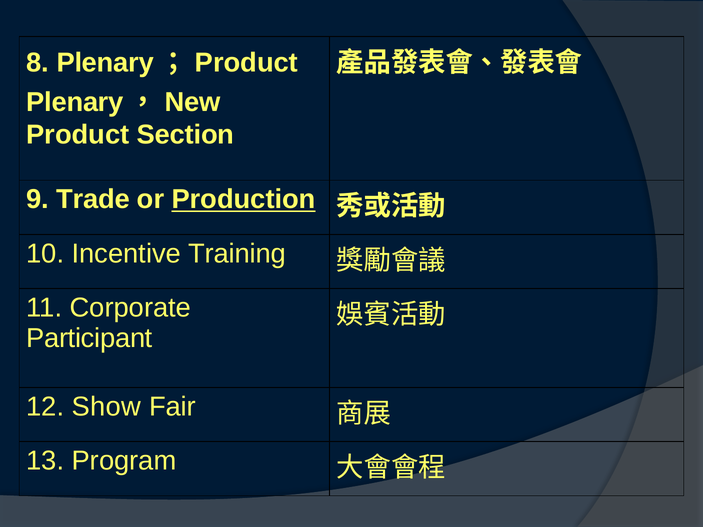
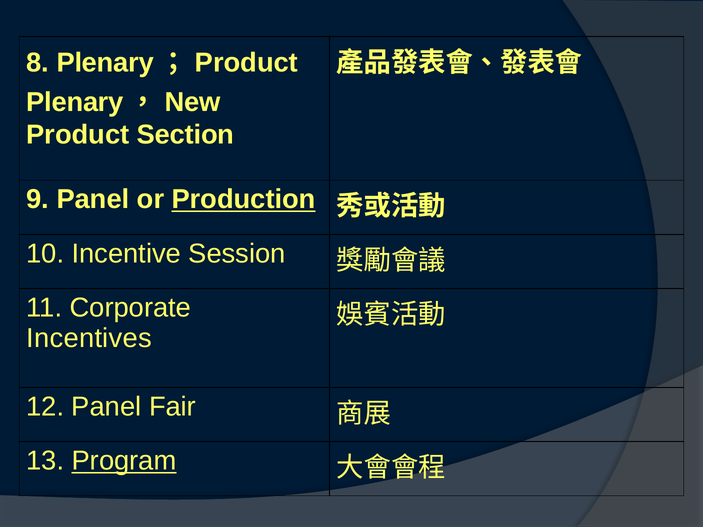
9 Trade: Trade -> Panel (93, 199)
Training: Training -> Session (237, 254)
Participant: Participant -> Incentives (89, 338)
12 Show: Show -> Panel (106, 407)
Program underline: none -> present (124, 461)
